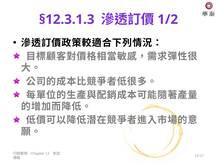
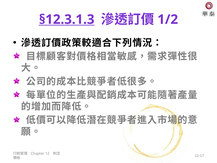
§12.3.1.3 underline: none -> present (67, 19)
